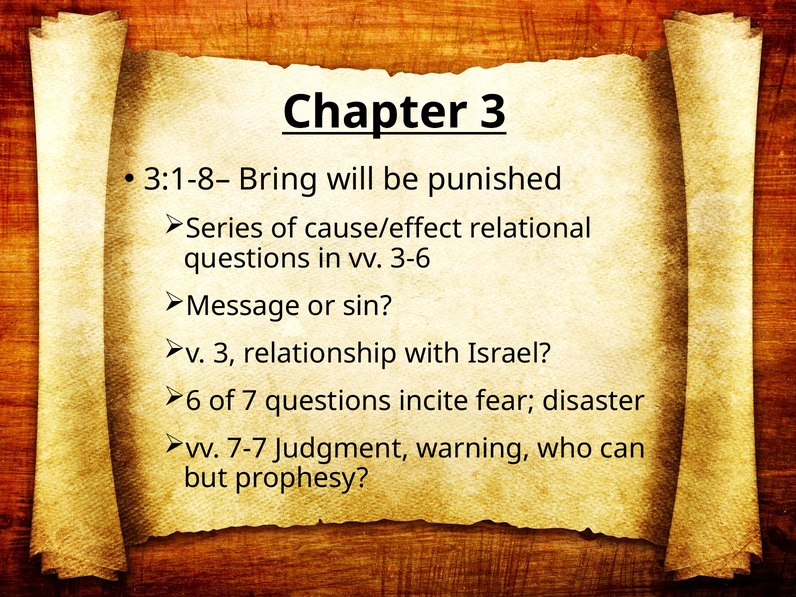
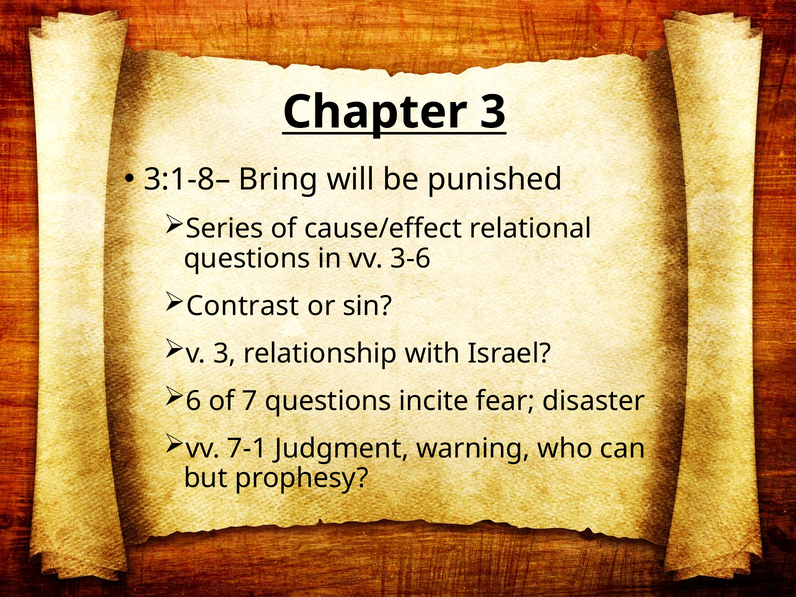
Message: Message -> Contrast (243, 306)
7-7: 7-7 -> 7-1 (247, 448)
